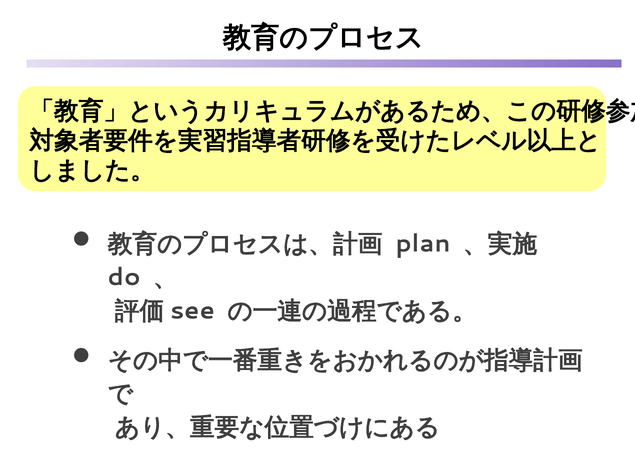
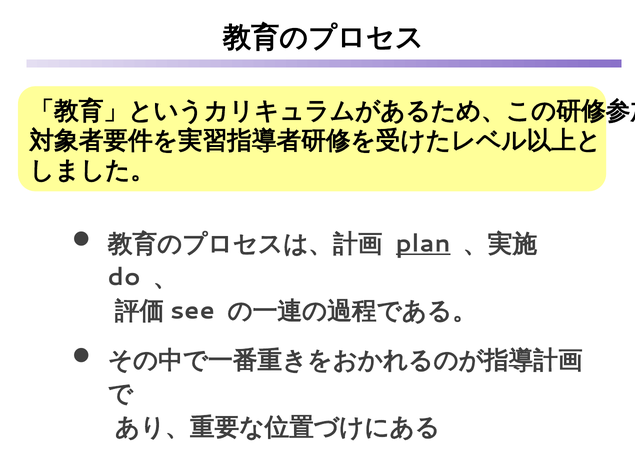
plan underline: none -> present (423, 244)
